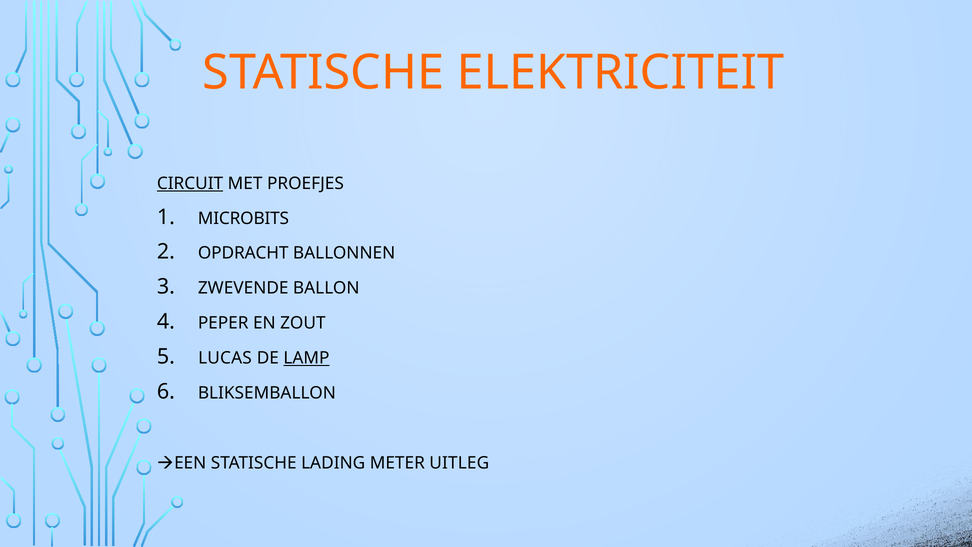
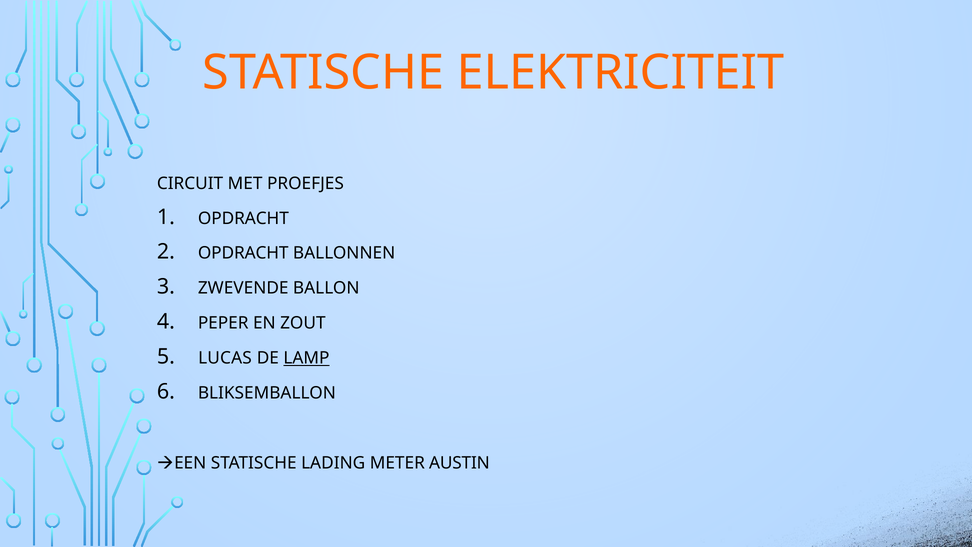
CIRCUIT underline: present -> none (190, 183)
MICROBITS: MICROBITS -> OPDRACHT (243, 218)
UITLEG: UITLEG -> AUSTIN (459, 463)
